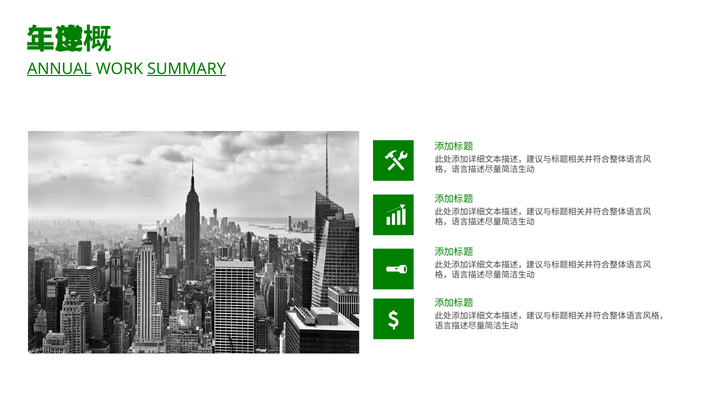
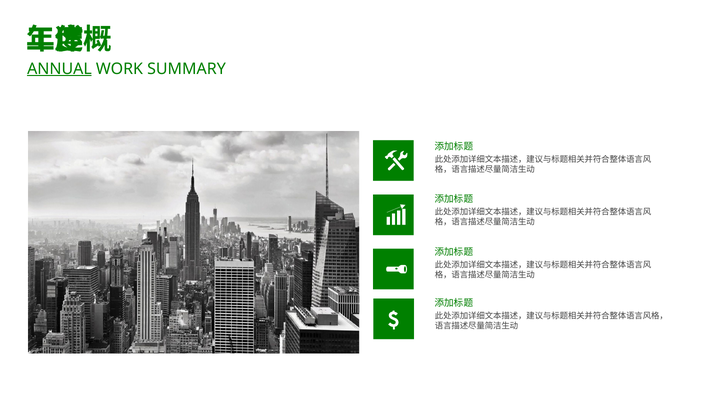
SUMMARY underline: present -> none (186, 69)
